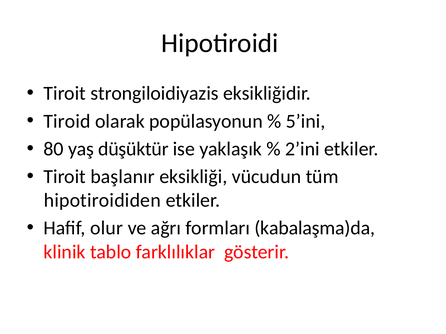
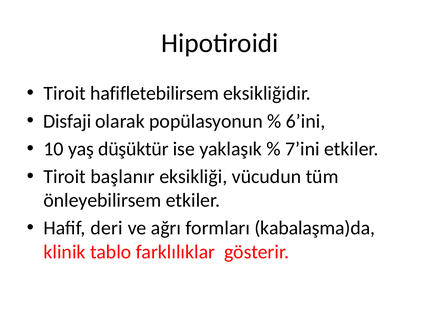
strongiloidiyazis: strongiloidiyazis -> hafifletebilirsem (155, 94)
Tiroid: Tiroid -> Disfaji (67, 121)
5’ini: 5’ini -> 6’ini (306, 121)
80: 80 -> 10 (54, 149)
2’ini: 2’ini -> 7’ini (302, 149)
hipotiroididen: hipotiroididen -> önleyebilirsem (102, 201)
olur: olur -> deri (107, 228)
